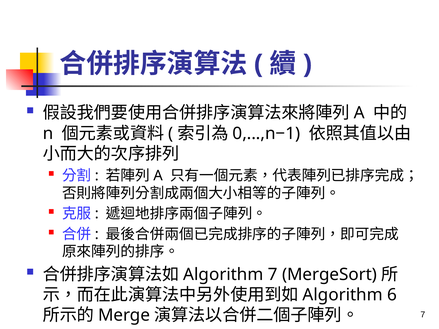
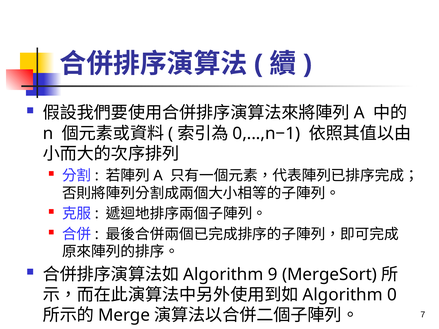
7: 7 -> 9 (273, 275)
6: 6 -> 0 (392, 295)
